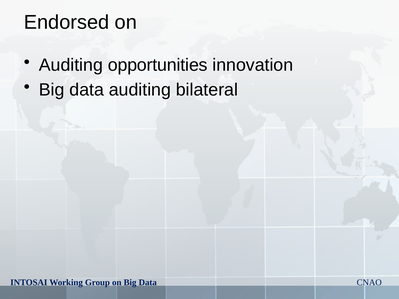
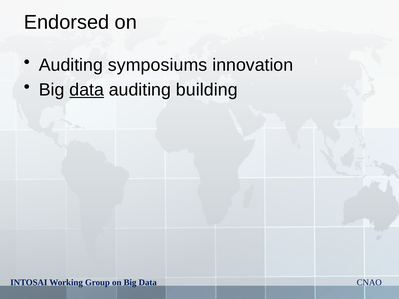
opportunities: opportunities -> symposiums (158, 65)
data underline: none -> present (87, 90)
bilateral: bilateral -> building (207, 90)
